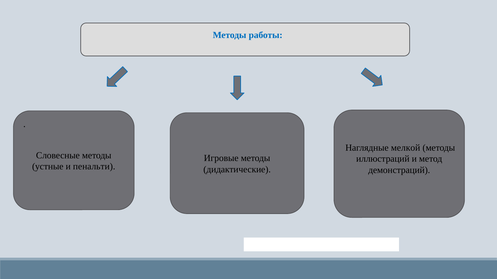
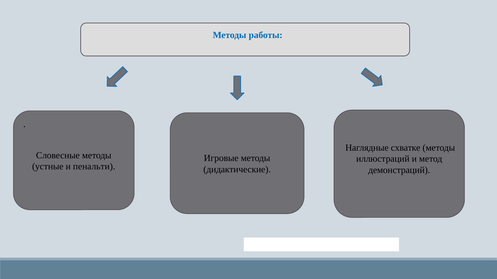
мелкой: мелкой -> схватке (406, 148)
